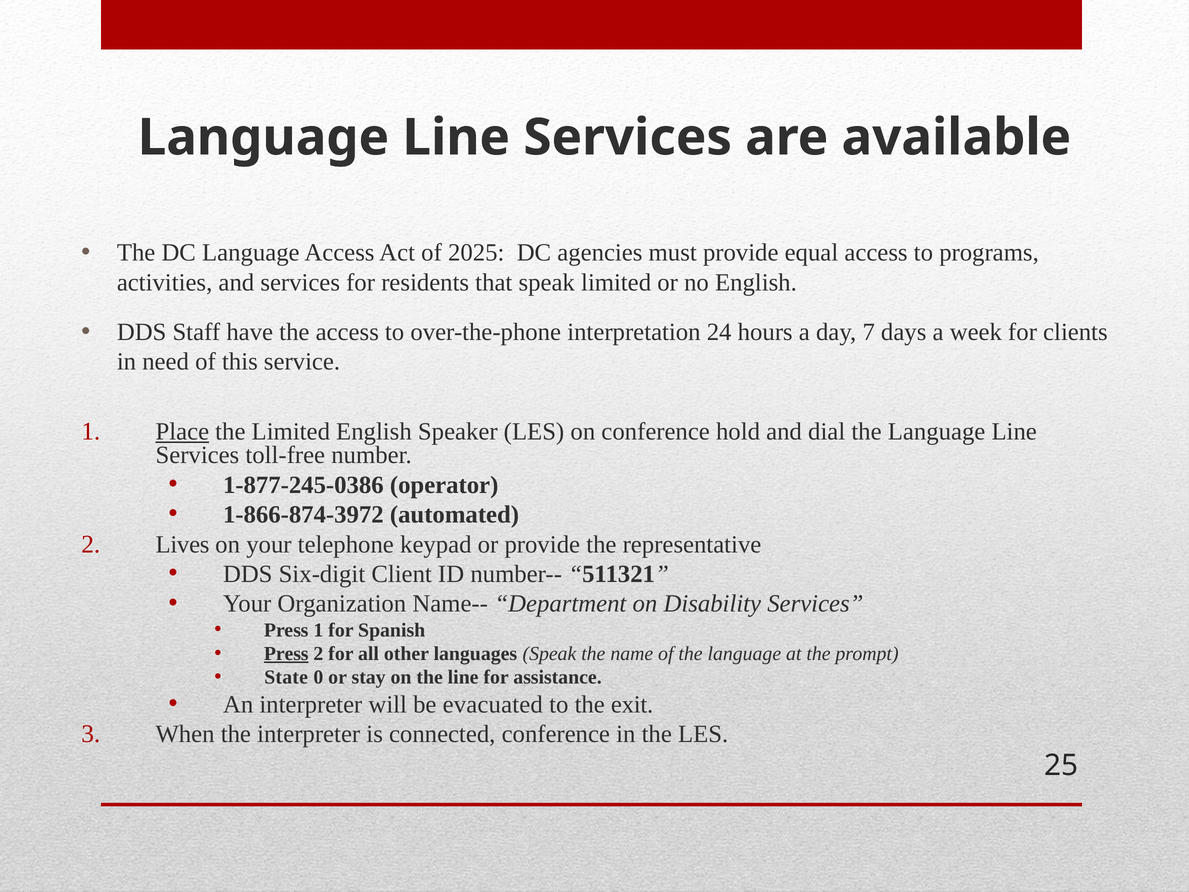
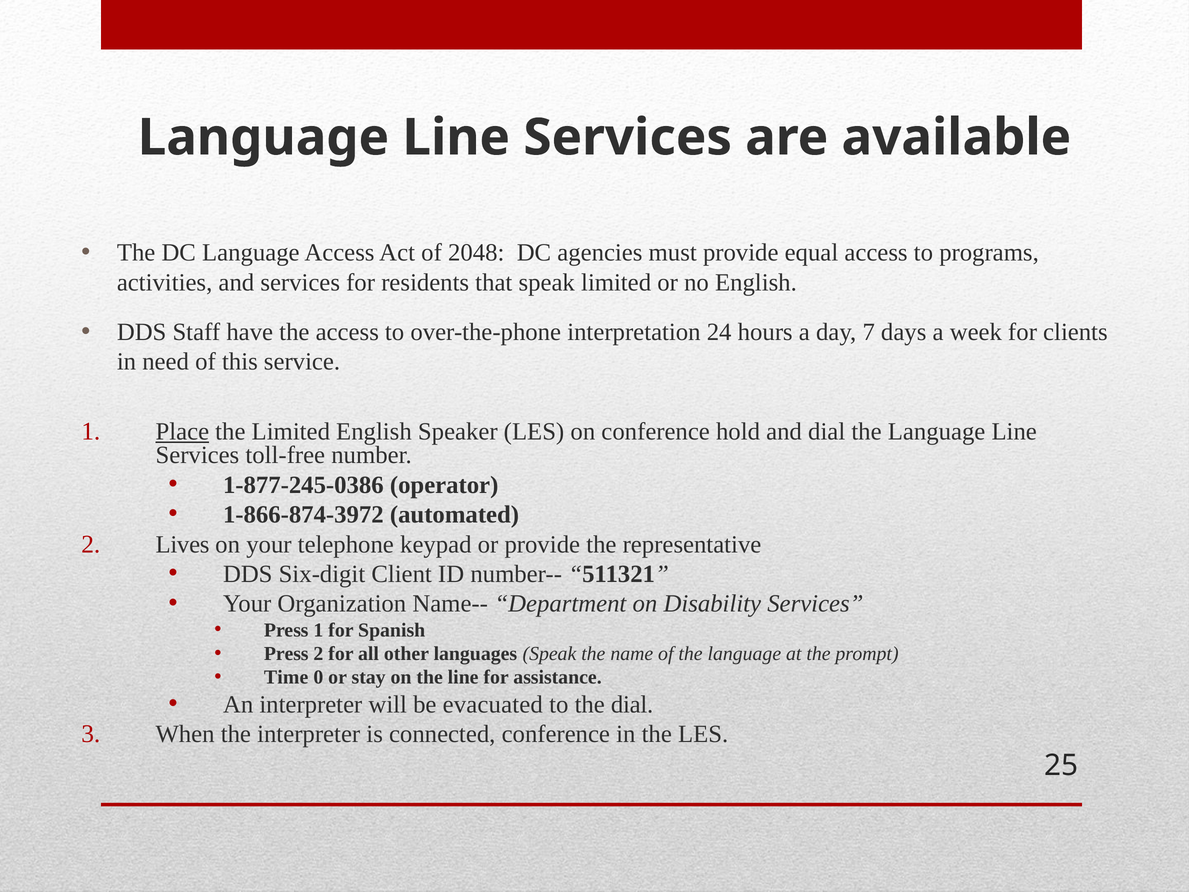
2025: 2025 -> 2048 (476, 253)
Press underline: present -> none (286, 654)
State: State -> Time (286, 677)
the exit: exit -> dial (632, 704)
